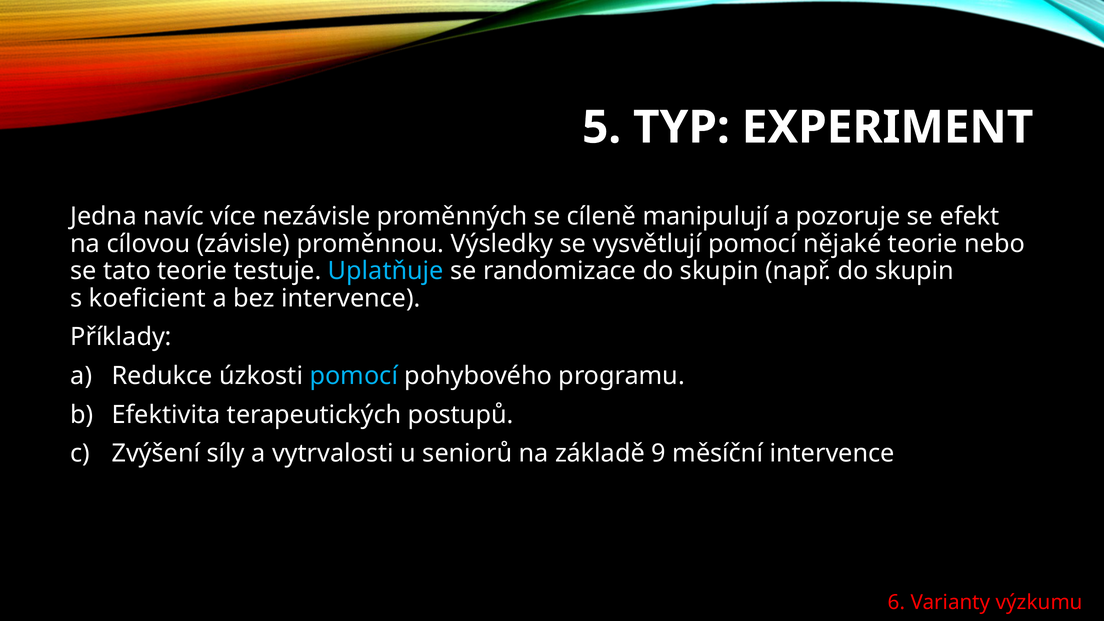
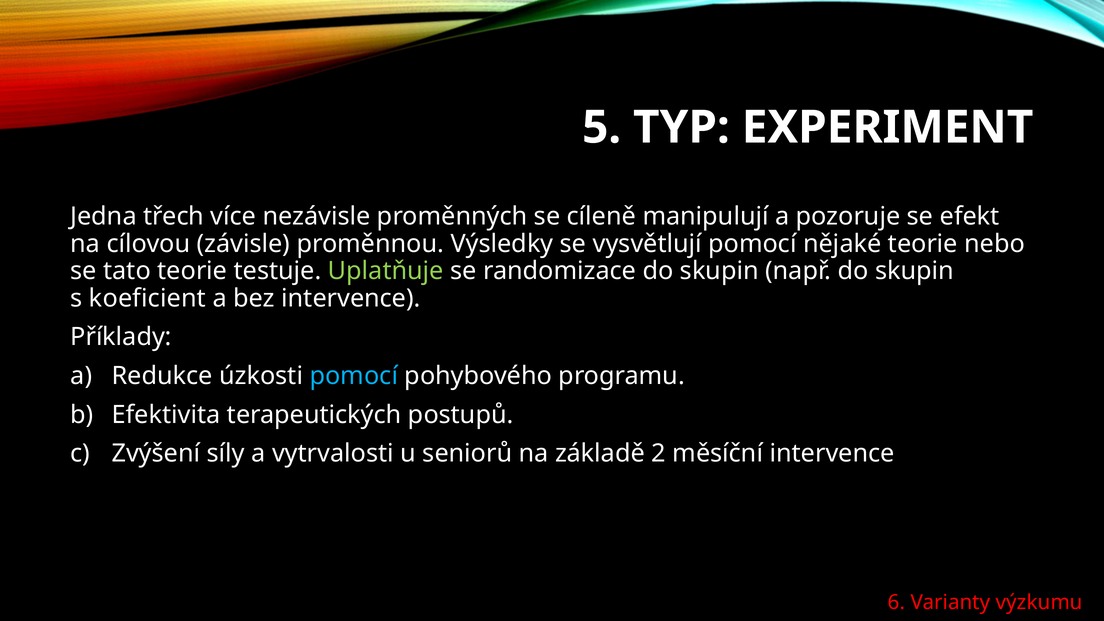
navíc: navíc -> třech (174, 216)
Uplatňuje colour: light blue -> light green (386, 271)
9: 9 -> 2 (659, 454)
